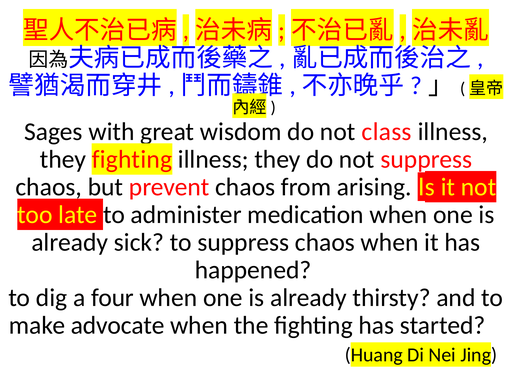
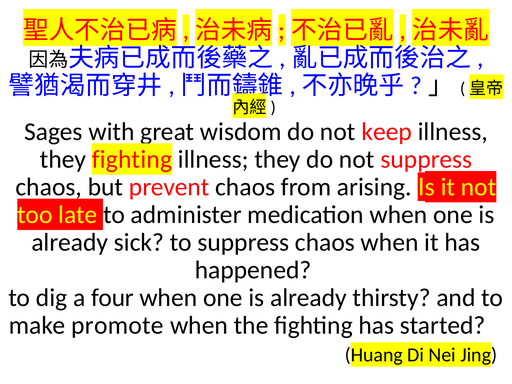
class: class -> keep (387, 132)
advocate: advocate -> promote (117, 325)
